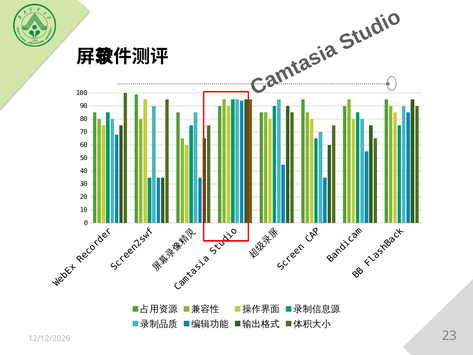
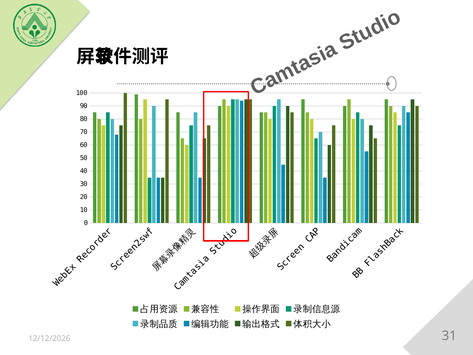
23: 23 -> 31 (449, 335)
